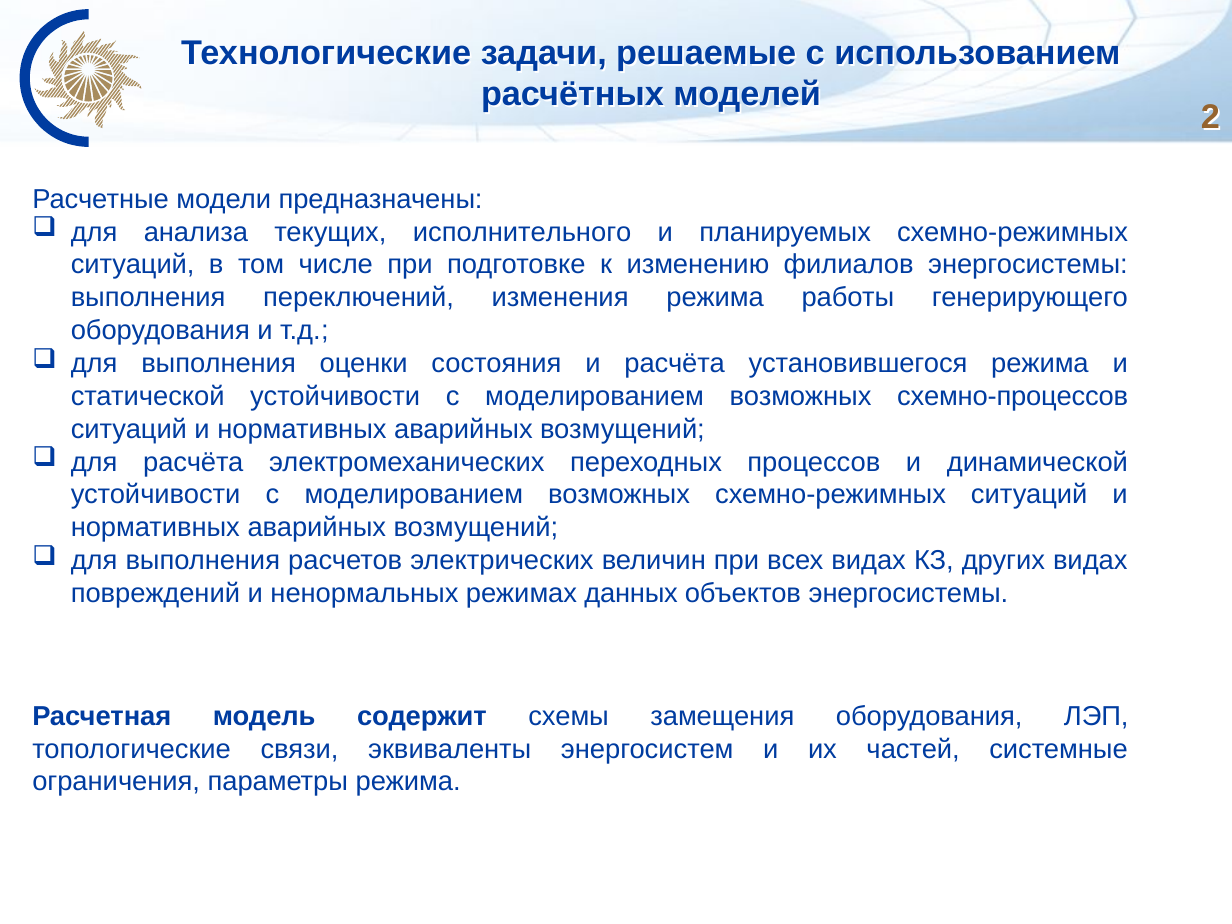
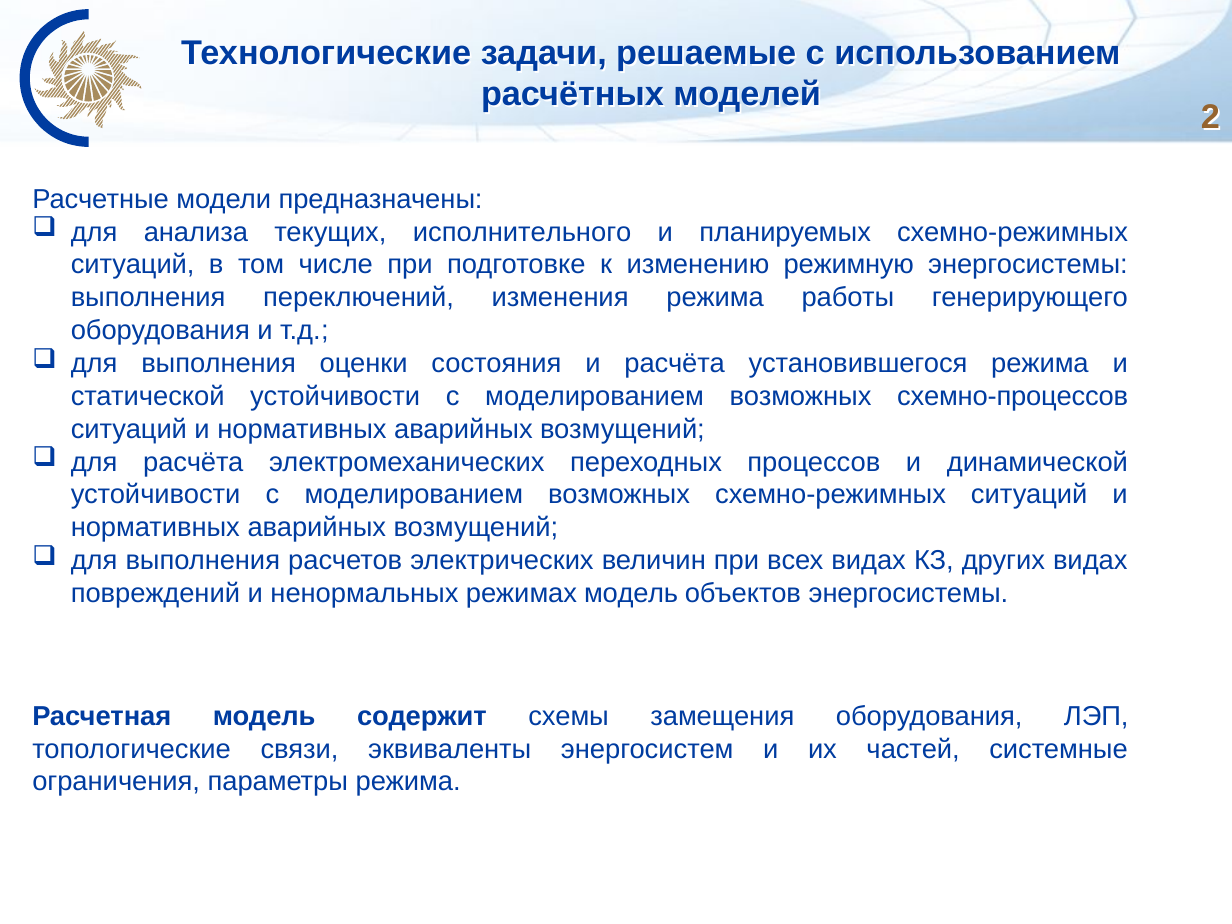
филиалов: филиалов -> режимную (849, 265)
режимах данных: данных -> модель (631, 593)
